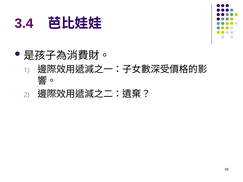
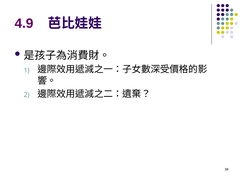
3.4: 3.4 -> 4.9 (24, 23)
